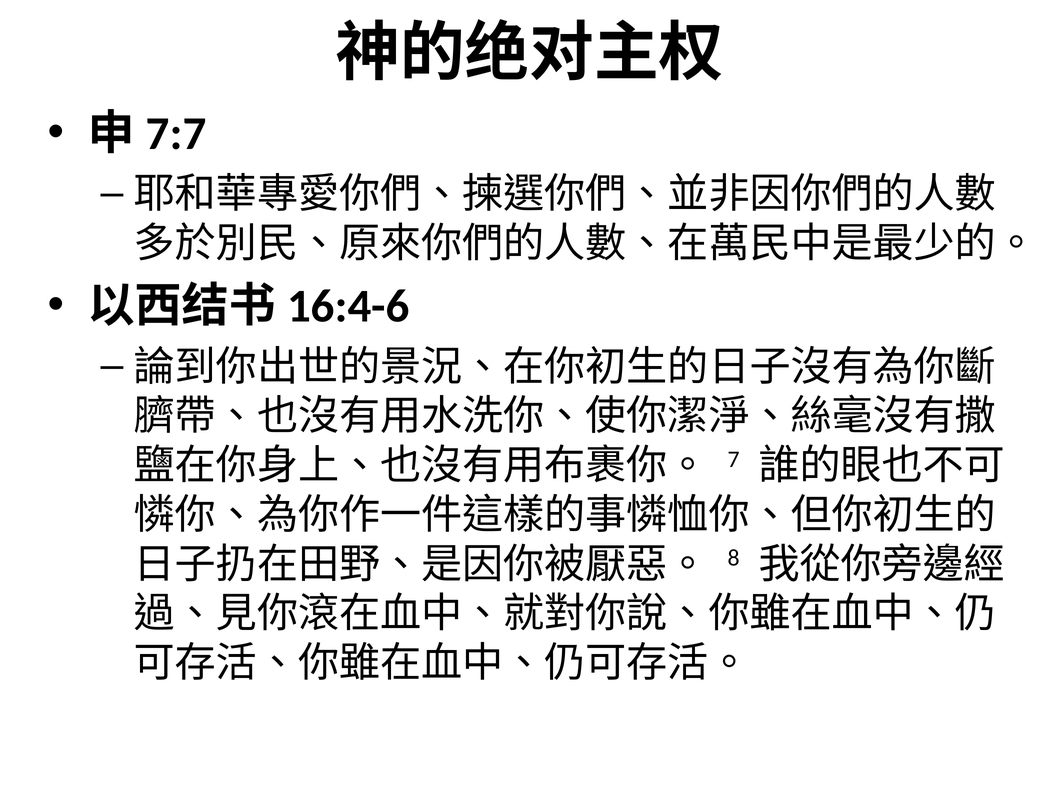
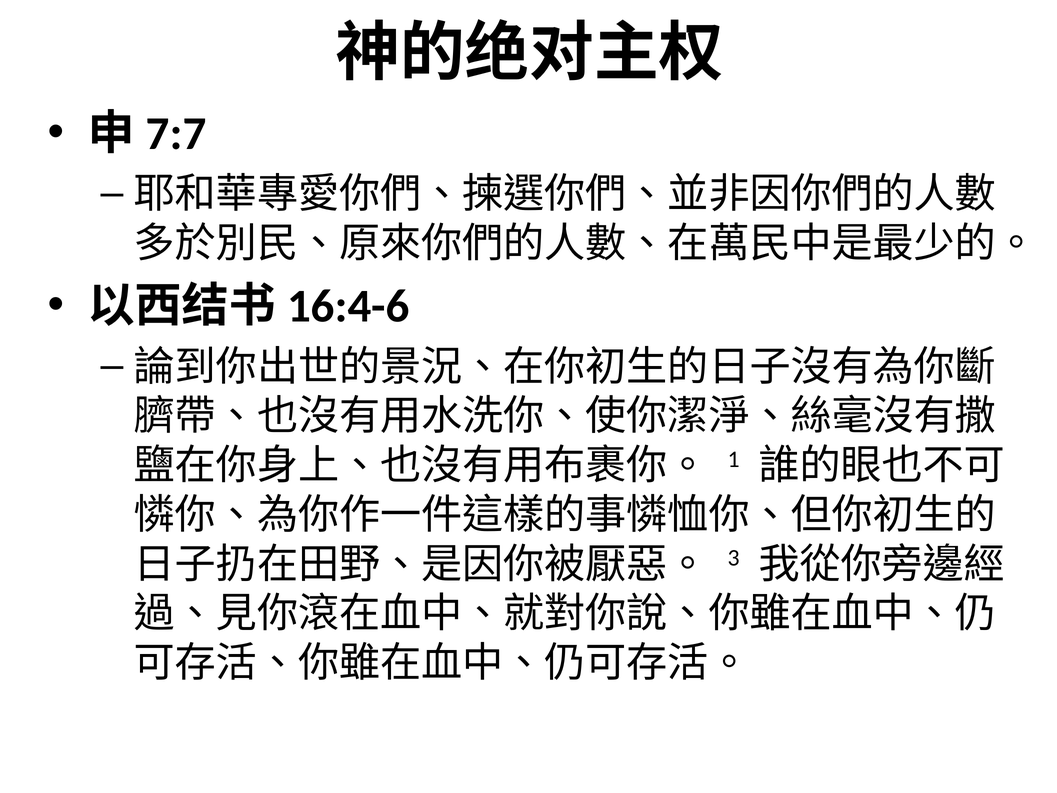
7: 7 -> 1 (734, 459)
8: 8 -> 3 (734, 558)
